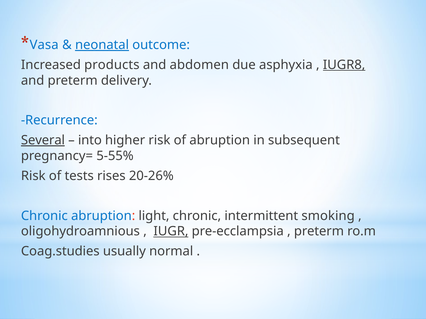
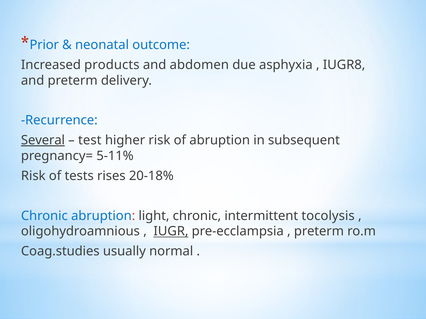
Vasa: Vasa -> Prior (44, 45)
neonatal underline: present -> none (102, 45)
IUGR8 underline: present -> none (344, 65)
into: into -> test (90, 141)
5-55%: 5-55% -> 5-11% (115, 156)
20-26%: 20-26% -> 20-18% (151, 176)
smoking: smoking -> tocolysis (328, 216)
